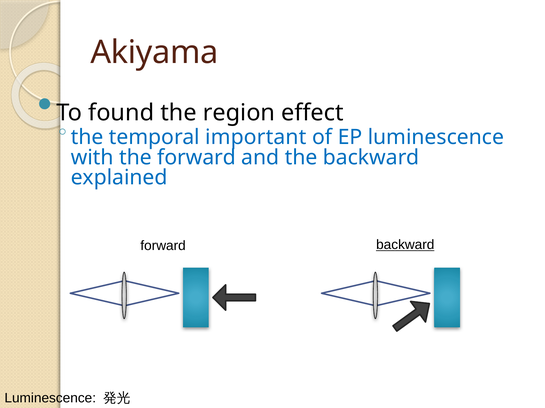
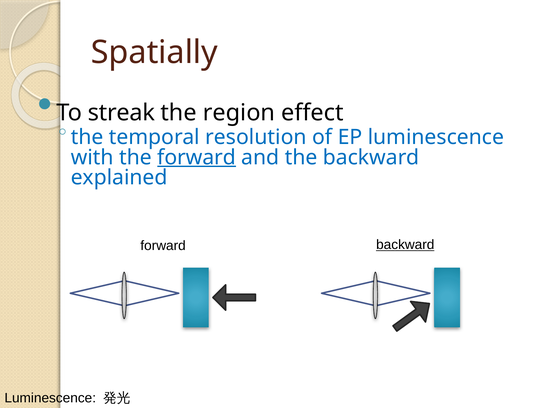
Akiyama: Akiyama -> Spatially (154, 53)
found: found -> streak (121, 113)
important: important -> resolution (256, 137)
forward underline: none -> present (197, 158)
